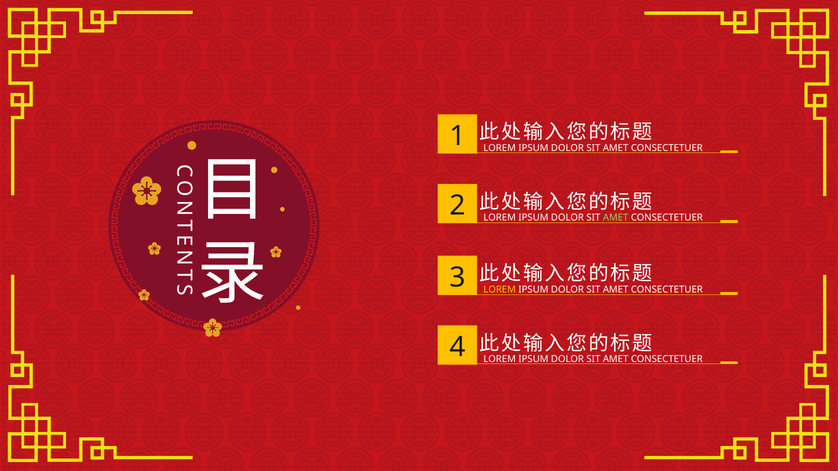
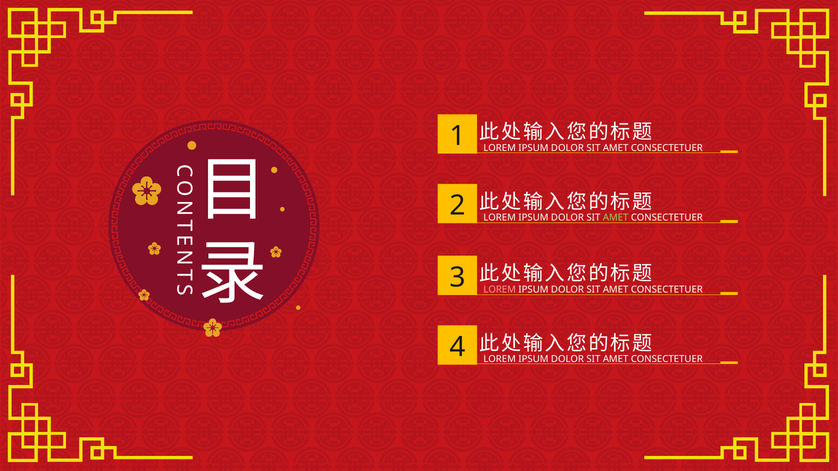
LOREM colour: yellow -> pink (500, 290)
